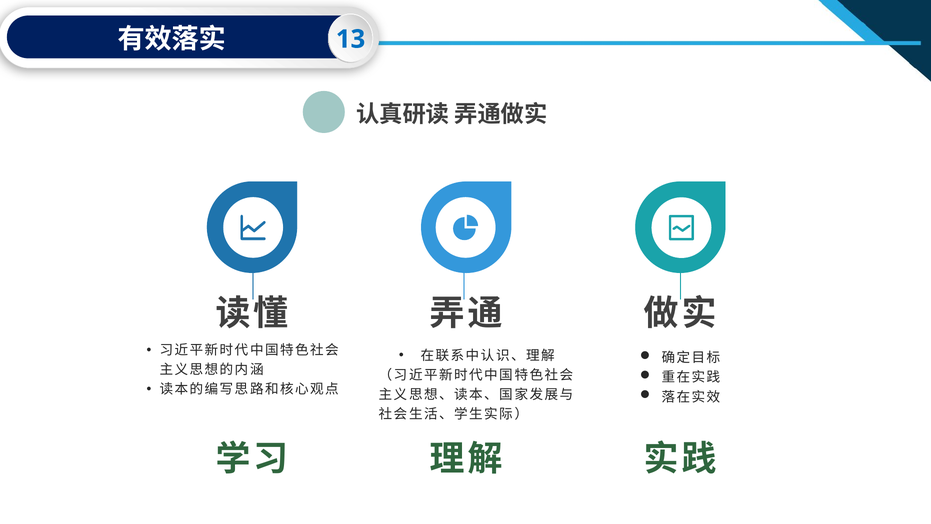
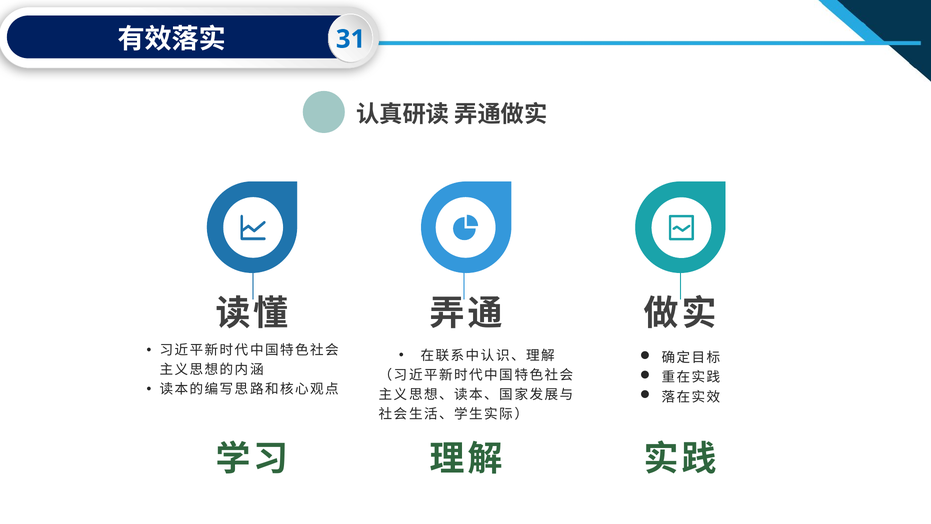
13: 13 -> 31 (351, 39)
